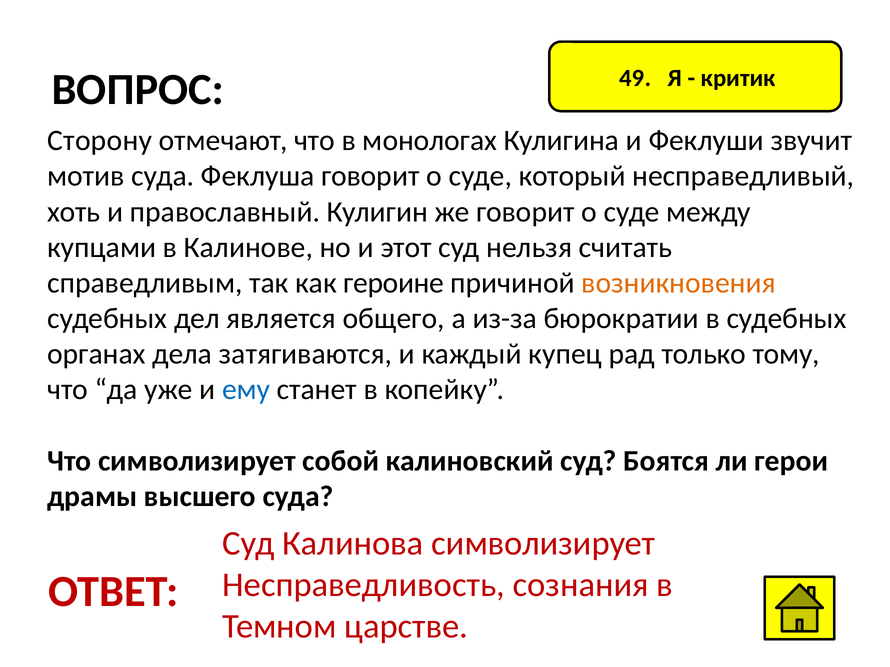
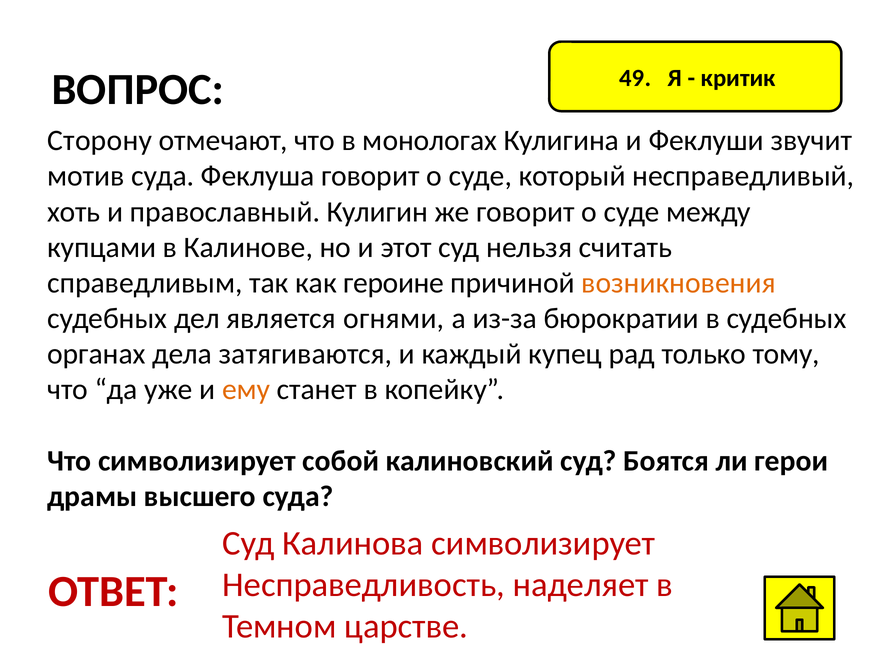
общего: общего -> огнями (394, 319)
ему colour: blue -> orange (246, 390)
сознания: сознания -> наделяет (581, 585)
